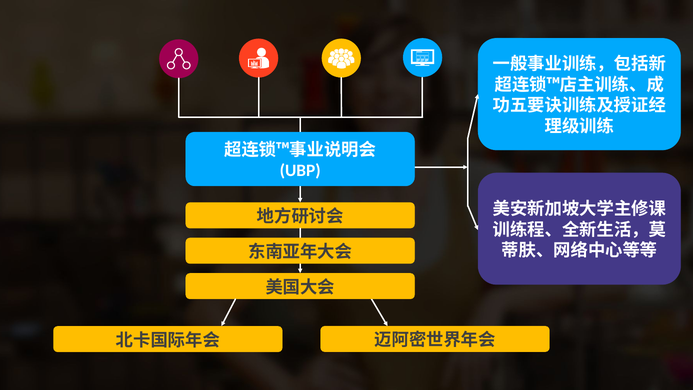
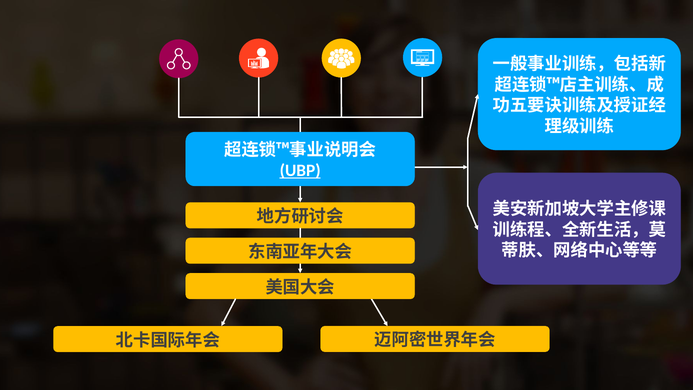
UBP underline: none -> present (300, 171)
